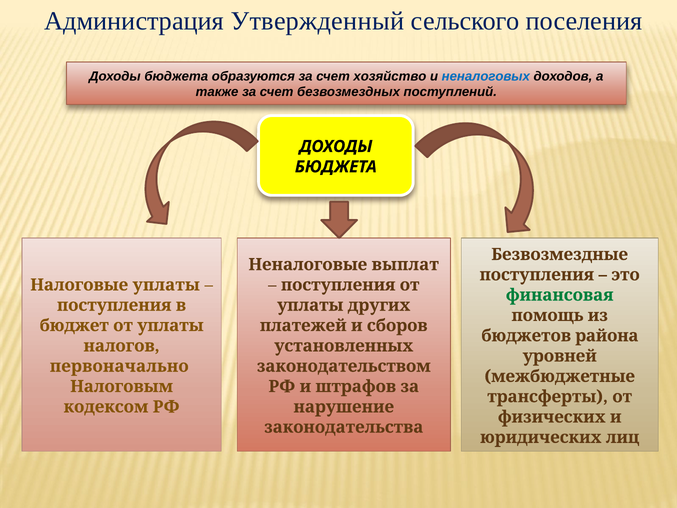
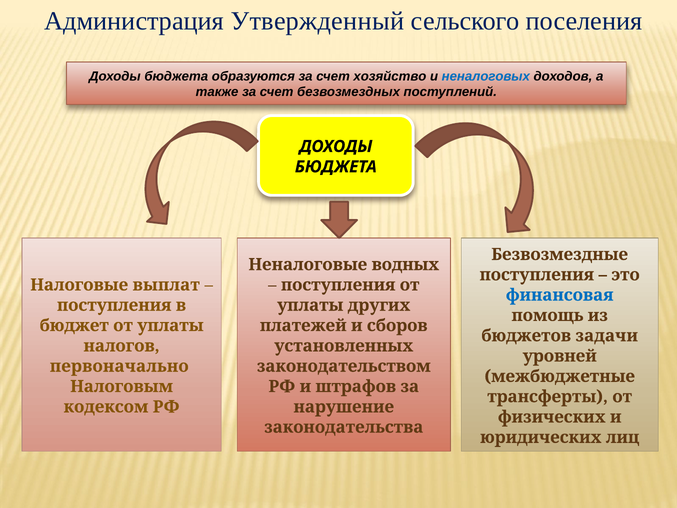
выплат: выплат -> водных (405, 264)
Налоговые уплаты: уплаты -> выплат (166, 285)
финансовая colour: green -> blue (560, 295)
района: района -> задачи (607, 336)
